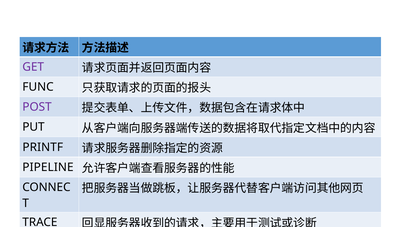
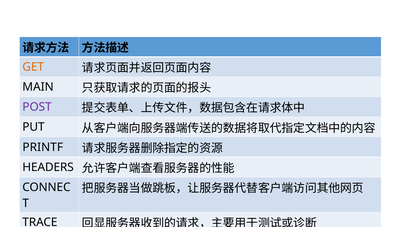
GET colour: purple -> orange (33, 67)
FUNC: FUNC -> MAIN (38, 87)
PIPELINE: PIPELINE -> HEADERS (48, 167)
